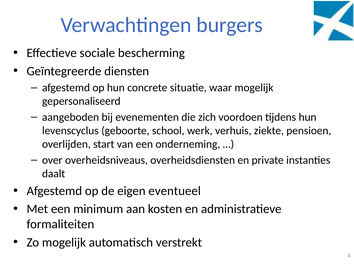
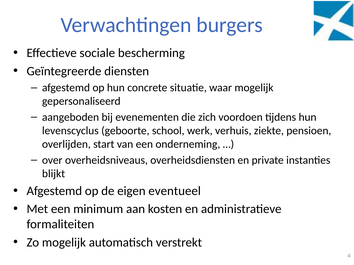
daalt: daalt -> blijkt (54, 174)
